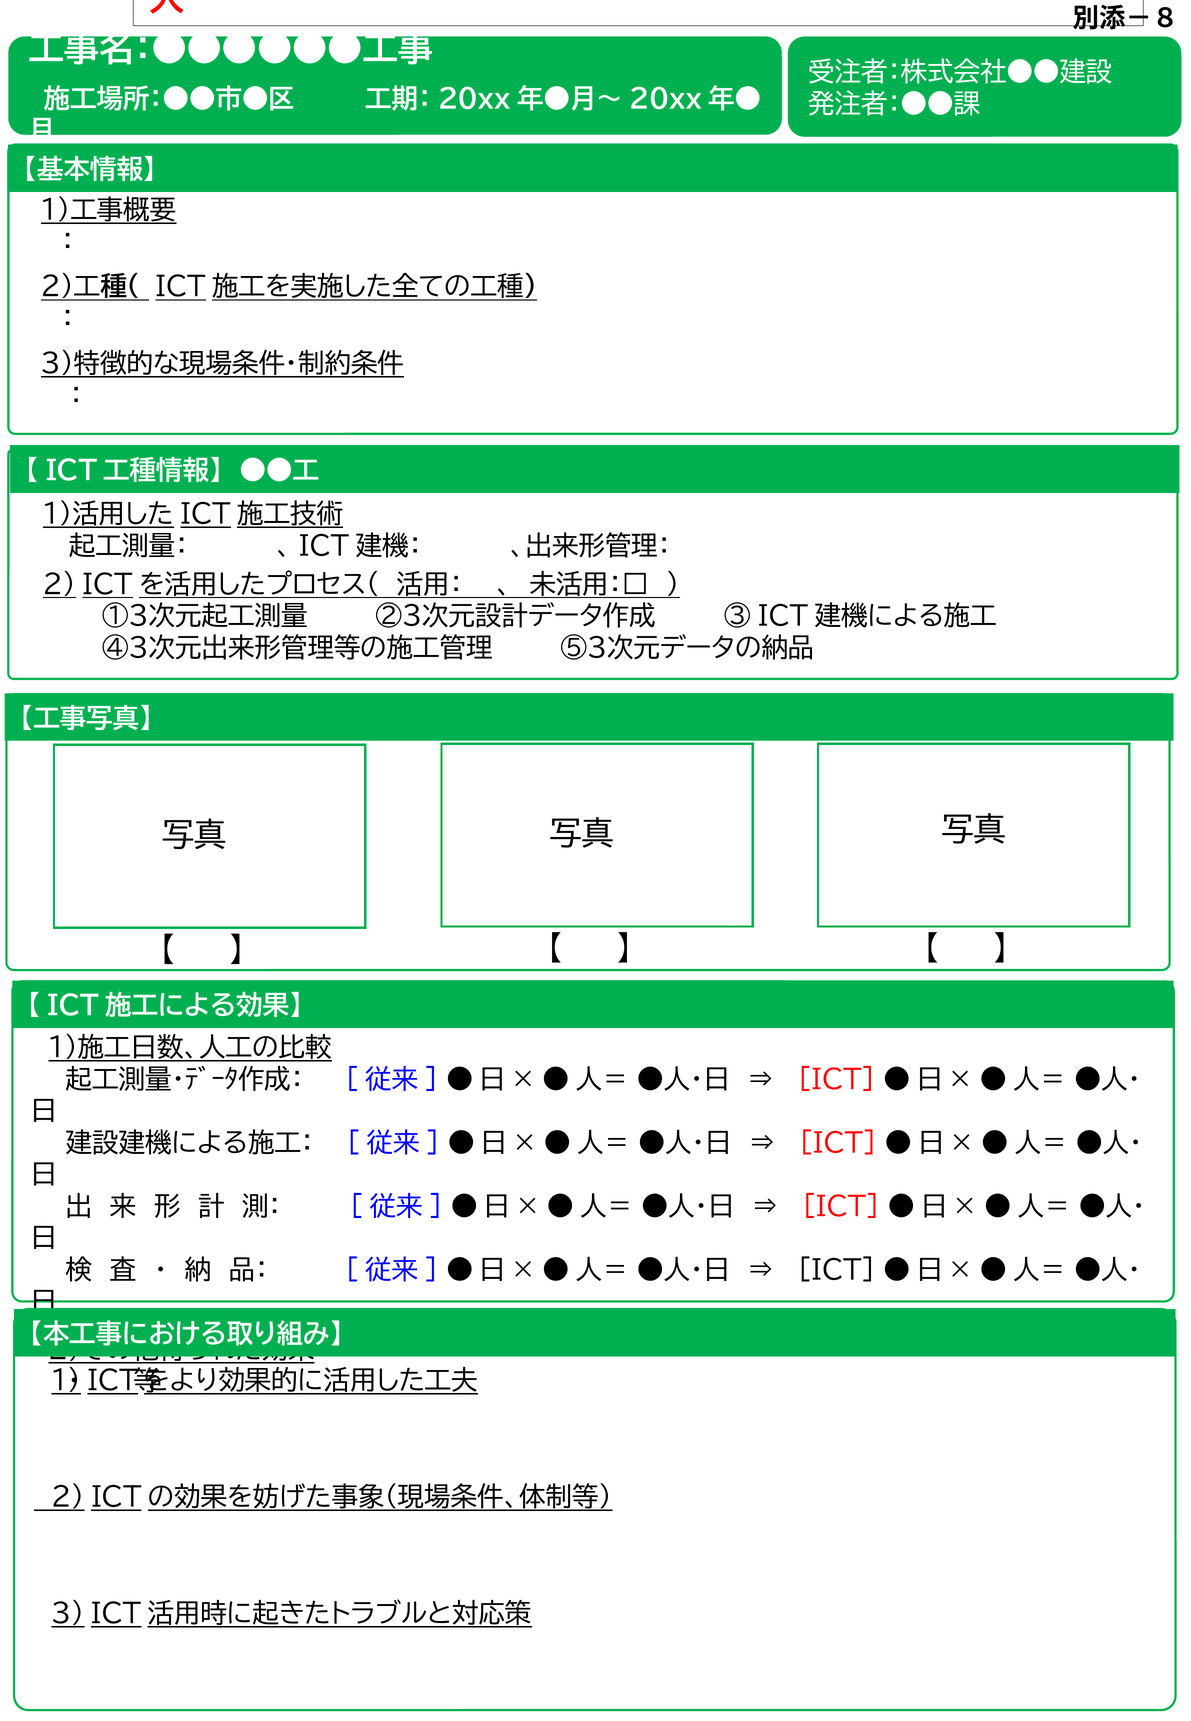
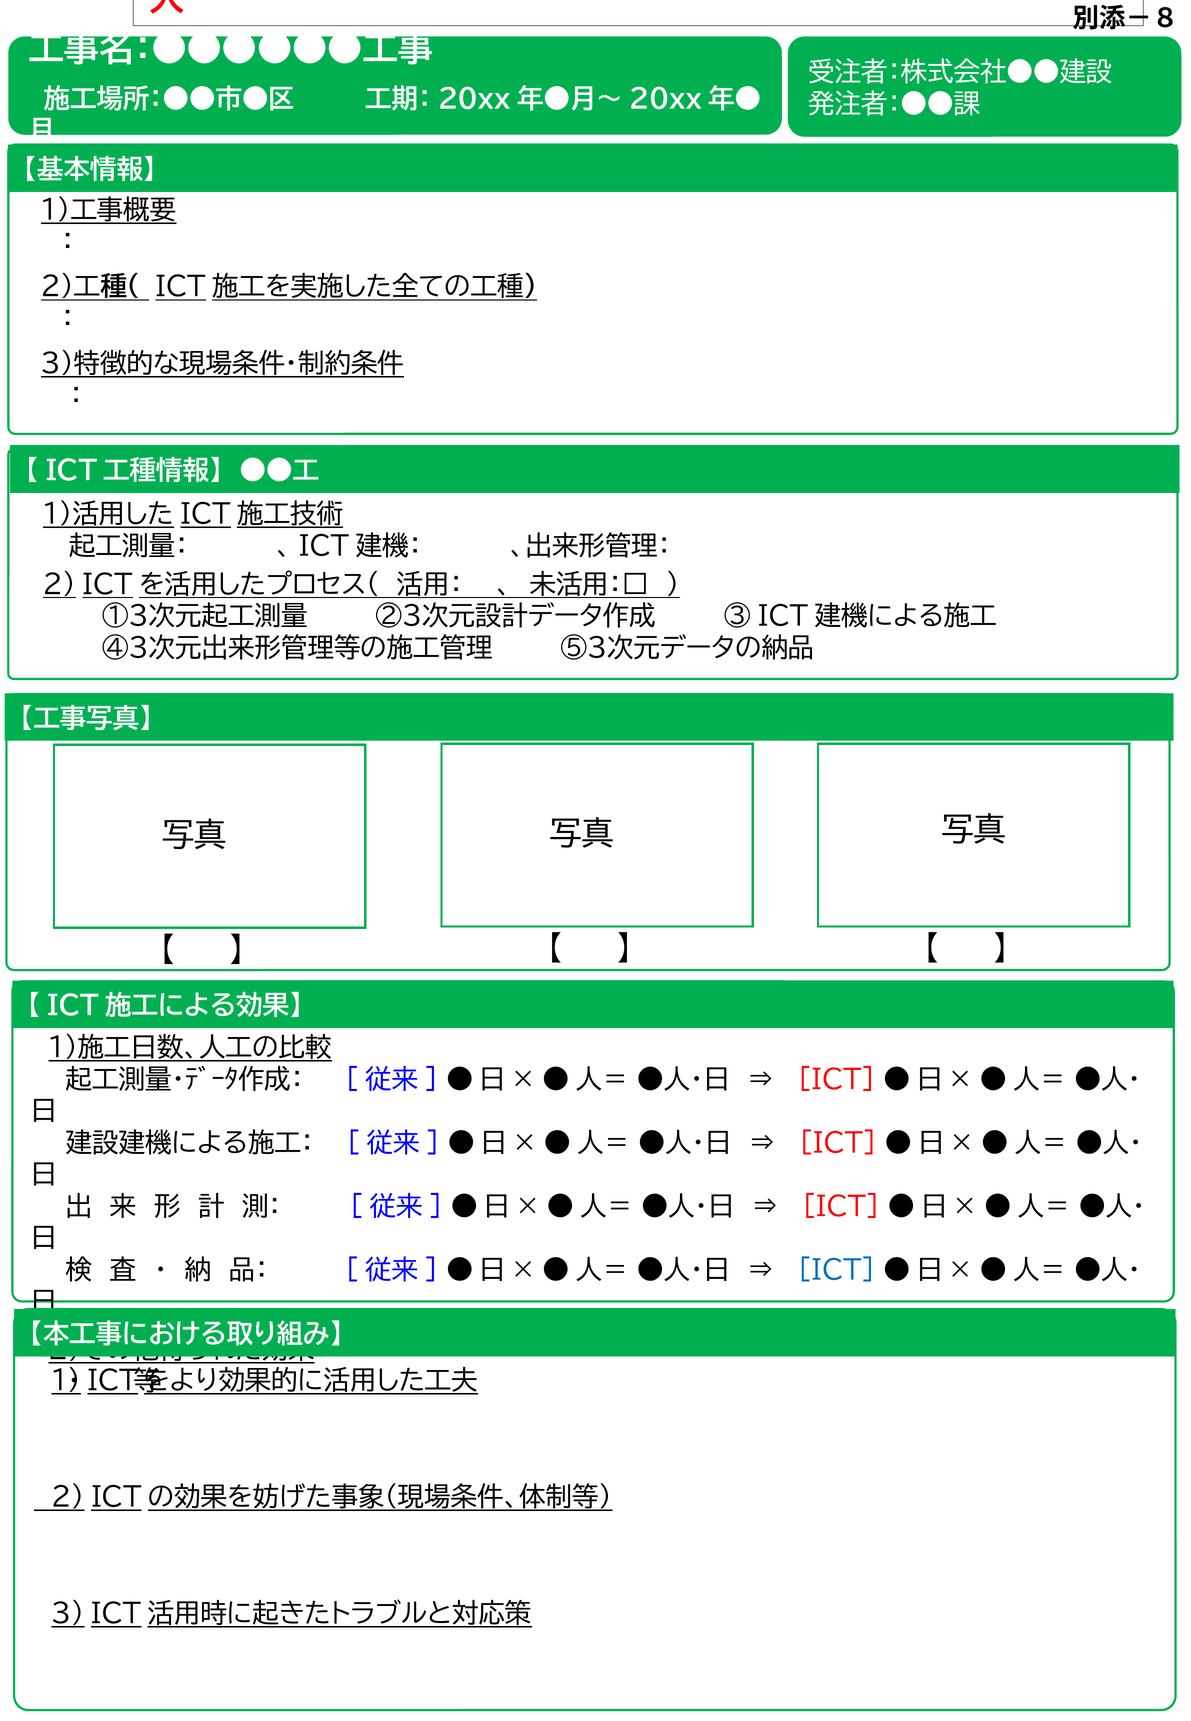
ICT colour: black -> blue (837, 1270)
